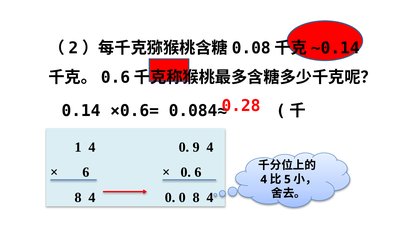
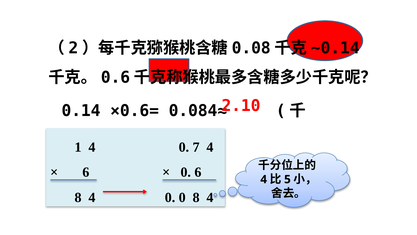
0.28: 0.28 -> 2.10 (241, 106)
9: 9 -> 7 (196, 147)
